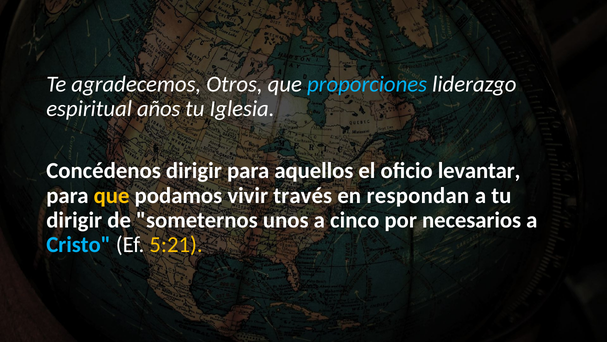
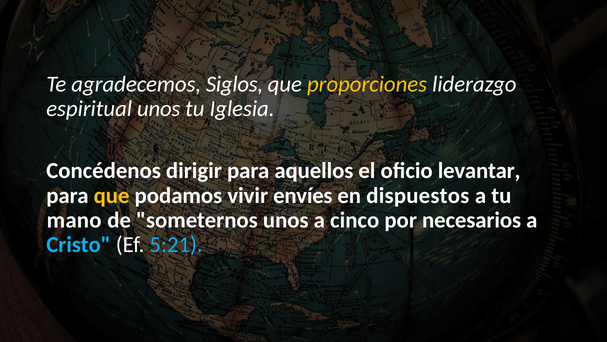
Otros: Otros -> Siglos (235, 84)
proporciones colour: light blue -> yellow (367, 84)
espiritual años: años -> unos (159, 109)
través: través -> envíes (303, 195)
respondan: respondan -> dispuestos (418, 195)
dirigir: dirigir -> mano (74, 220)
5:21 colour: yellow -> light blue (176, 244)
